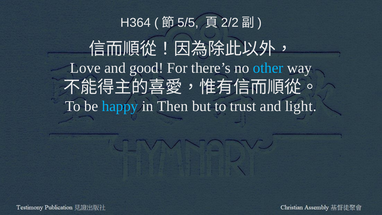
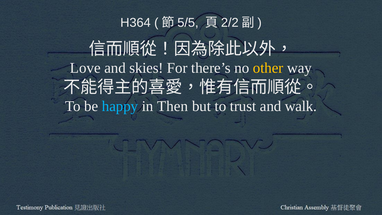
good: good -> skies (146, 68)
other colour: light blue -> yellow (268, 68)
light: light -> walk (301, 106)
